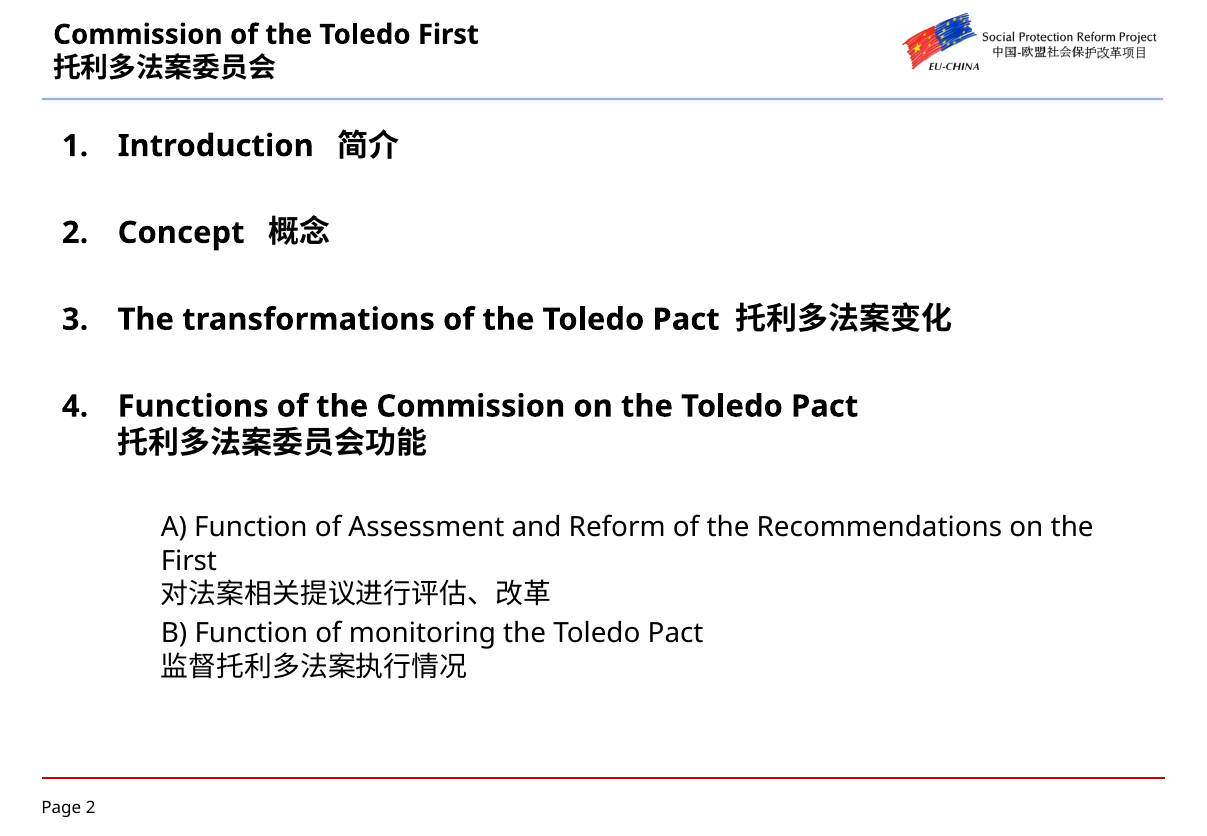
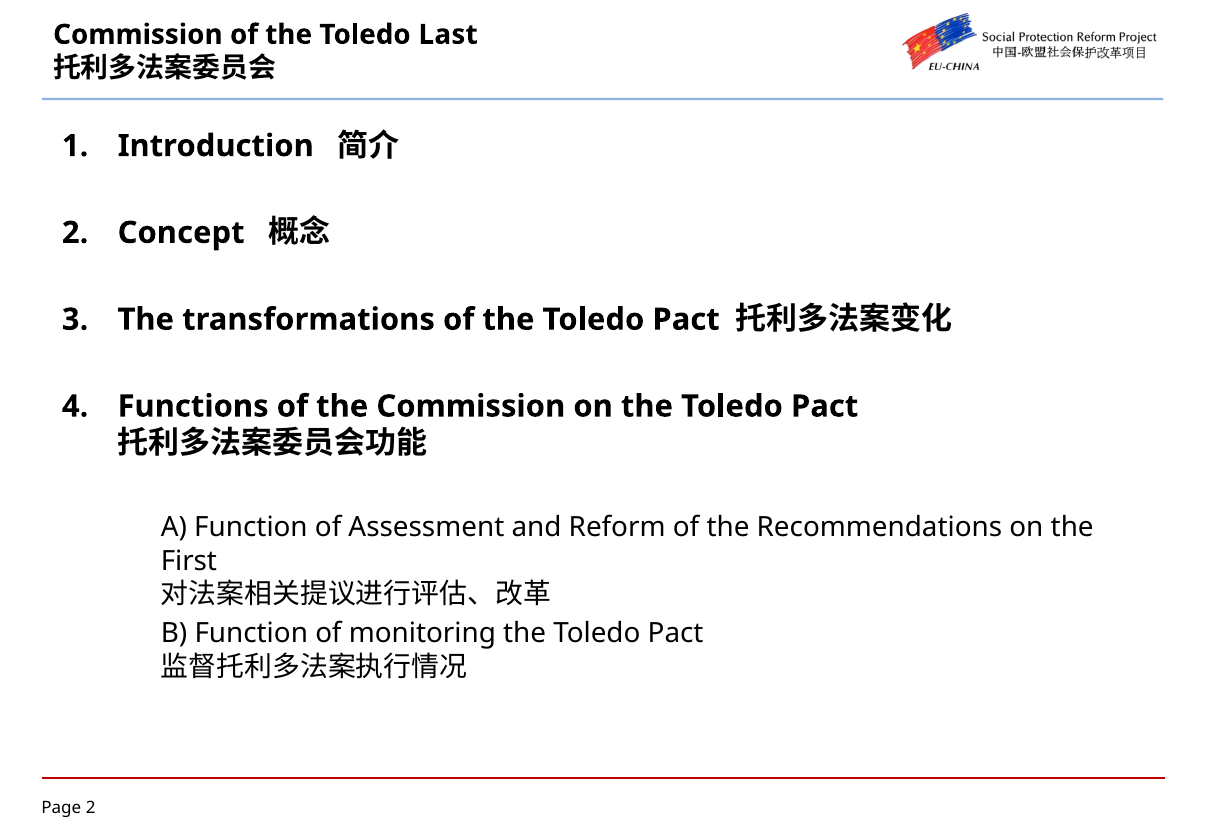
Toledo First: First -> Last (448, 35)
